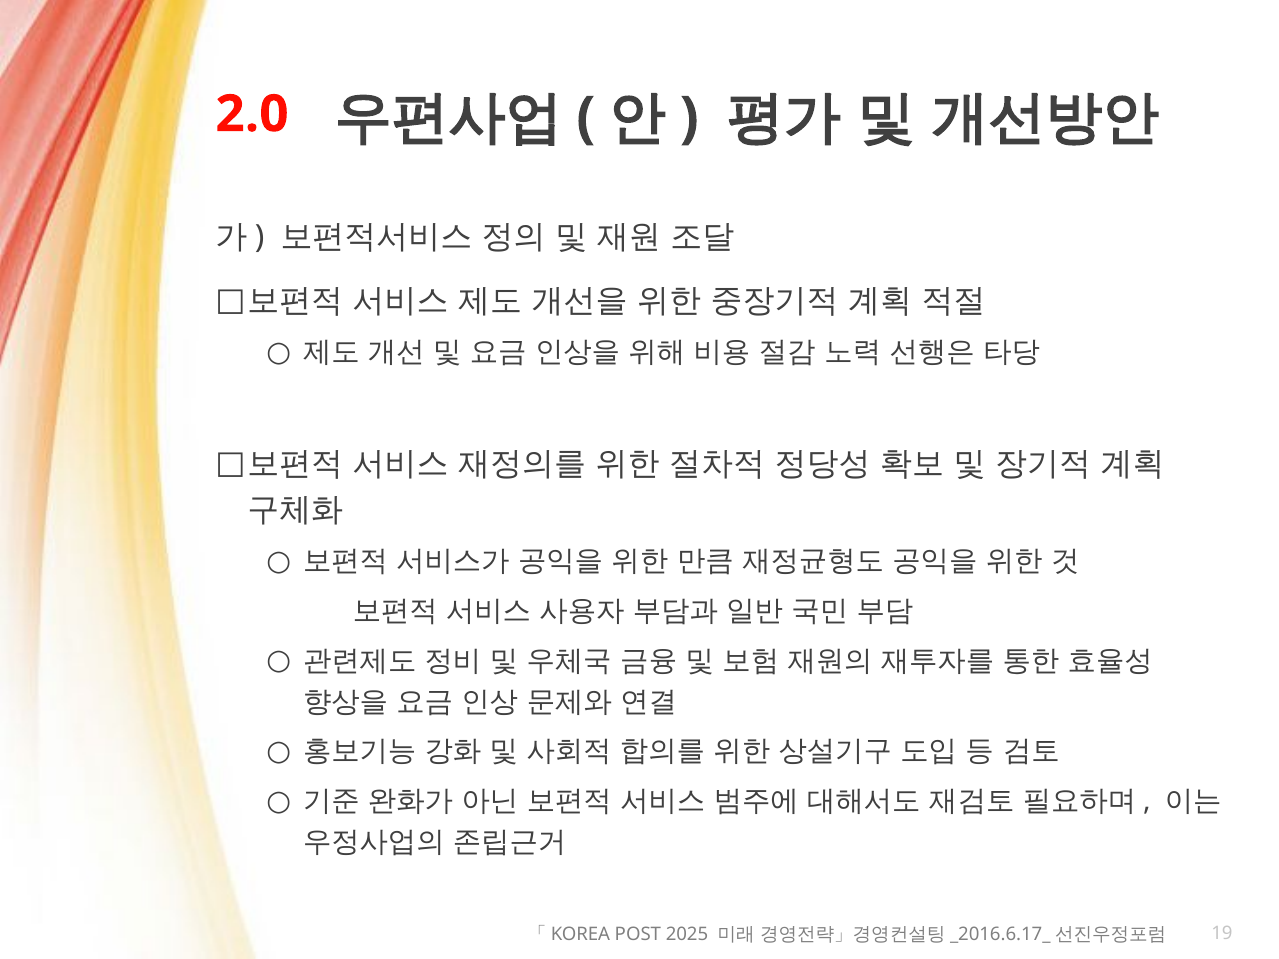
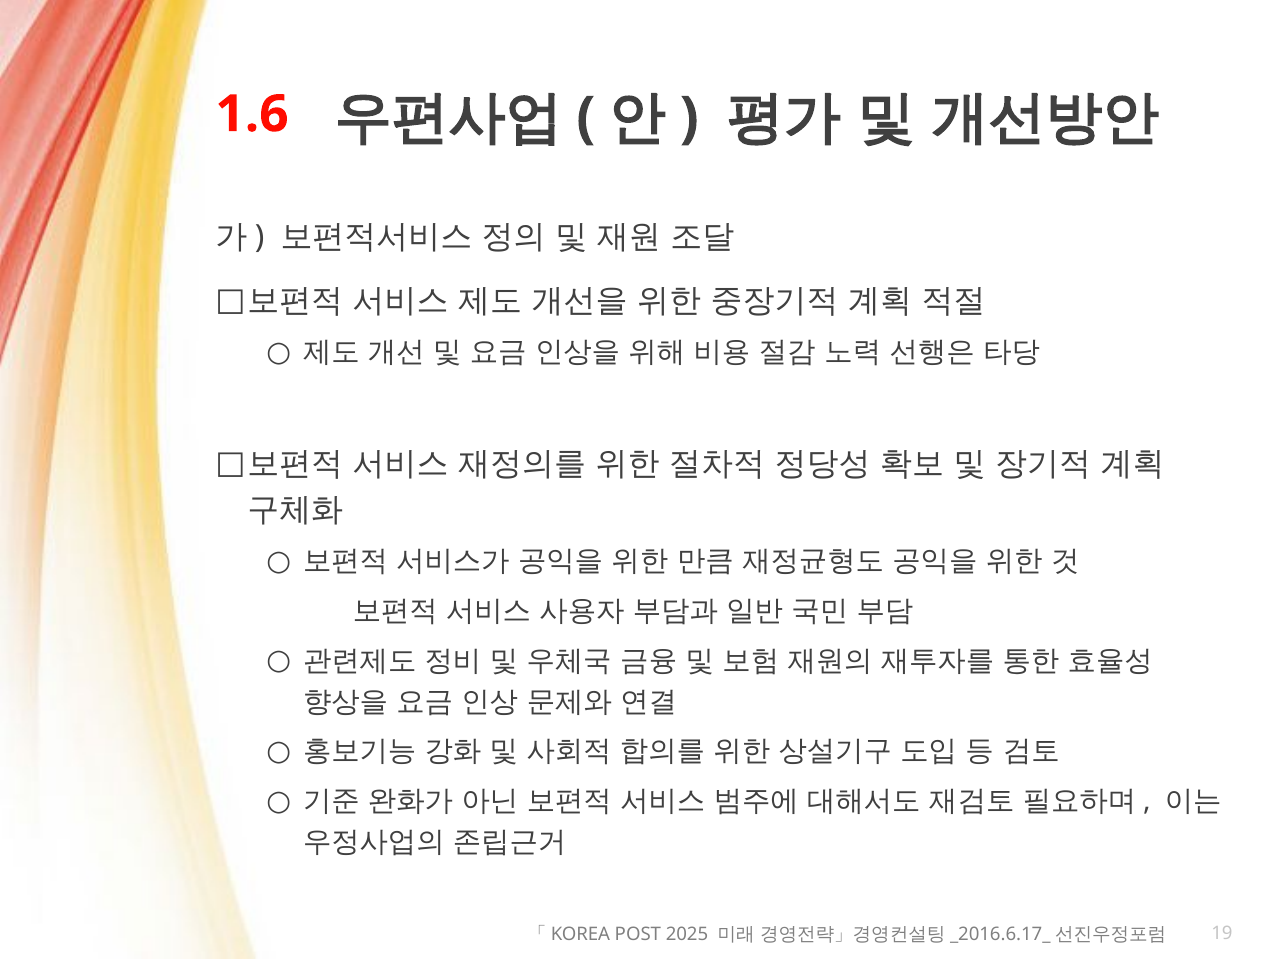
2.0: 2.0 -> 1.6 (252, 114)
